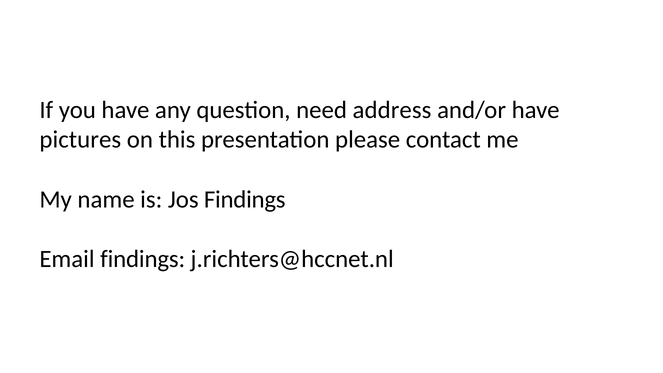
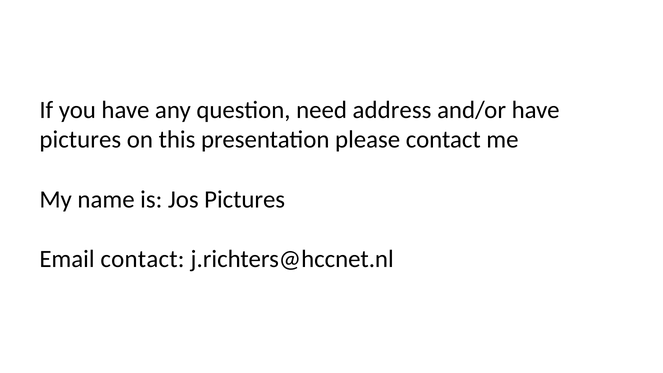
Jos Findings: Findings -> Pictures (245, 199)
Email findings: findings -> contact (142, 259)
